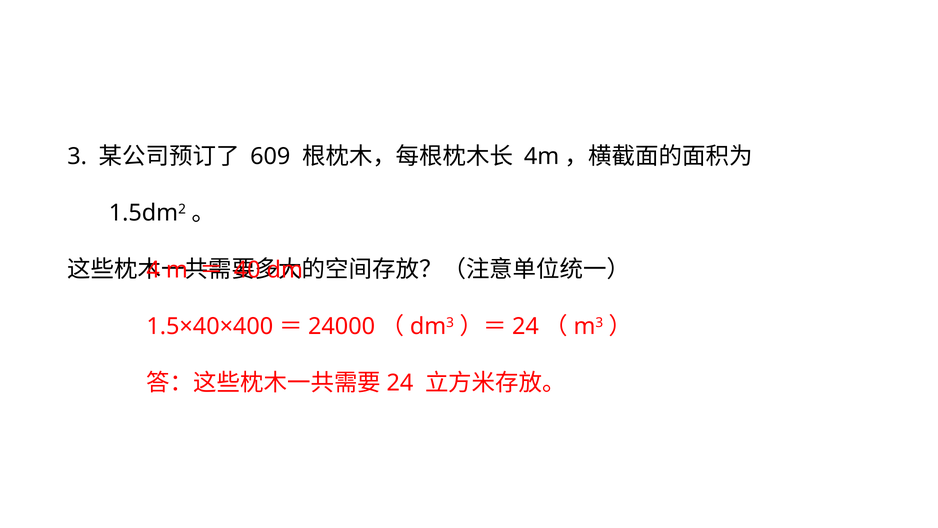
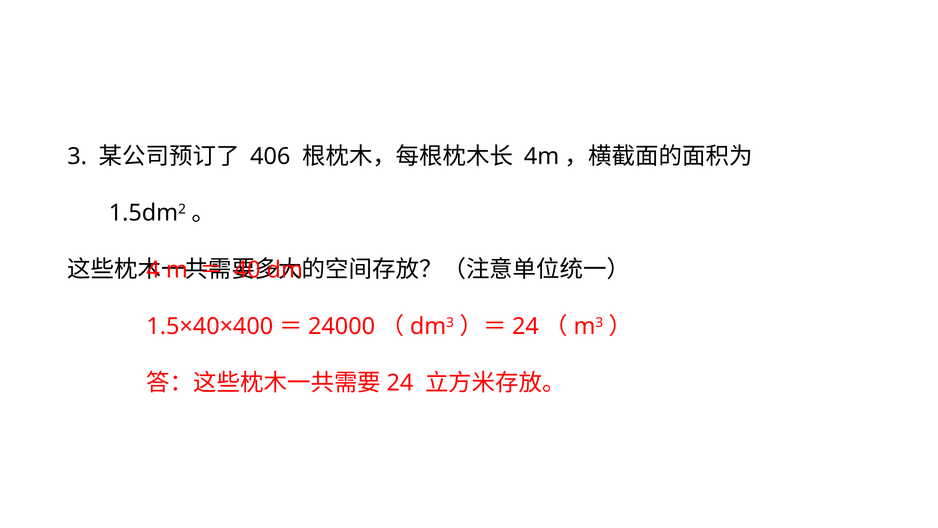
609: 609 -> 406 (270, 157)
